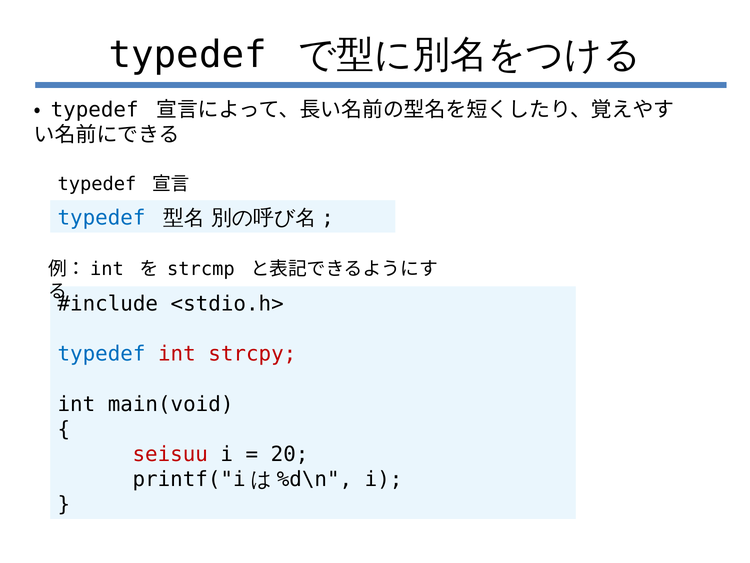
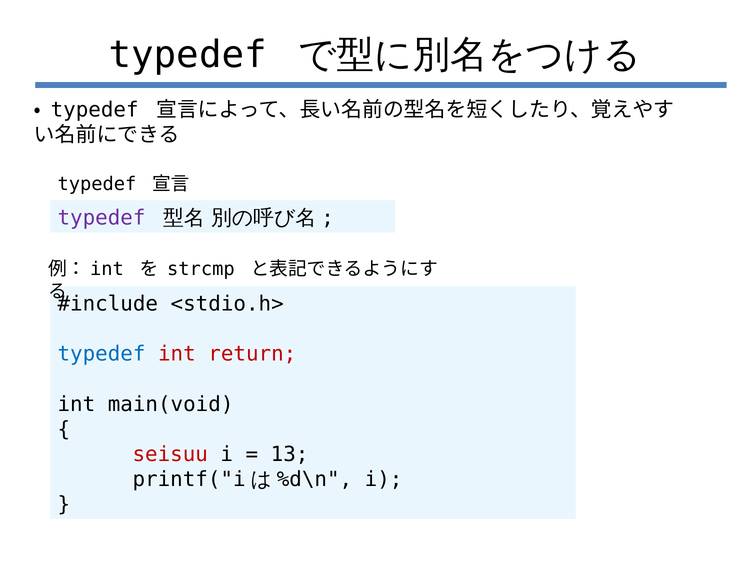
typedef colour: blue -> purple (101, 218)
strcpy: strcpy -> return (252, 354)
20: 20 -> 13 (290, 454)
